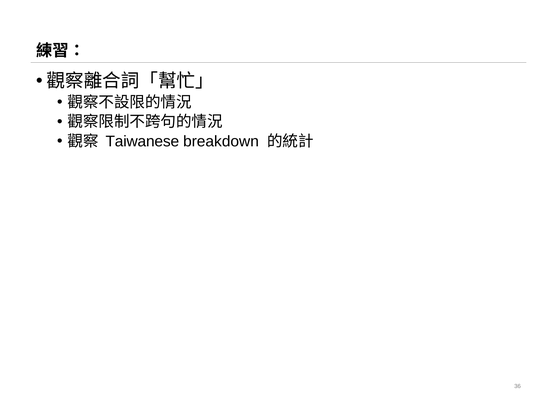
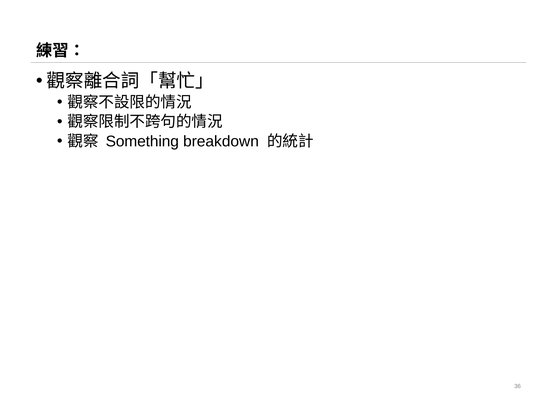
Taiwanese: Taiwanese -> Something (142, 142)
